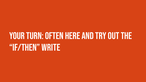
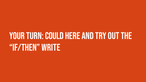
Often: Often -> Could (54, 36)
